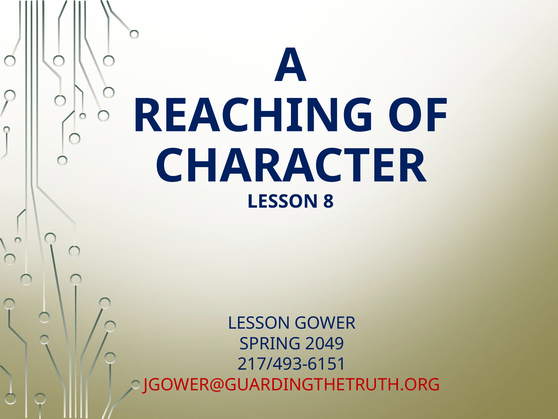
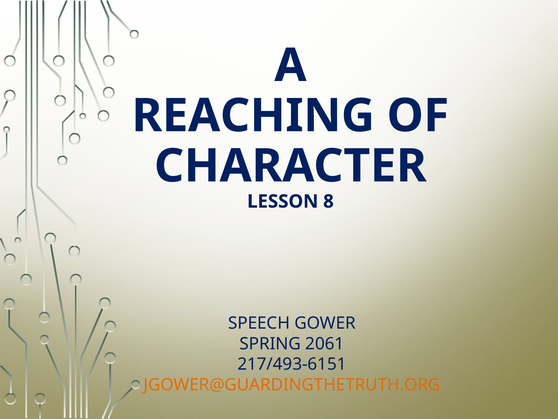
LESSON: LESSON -> SPEECH (259, 323)
2049: 2049 -> 2061 (325, 343)
JGOWER@GUARDINGTHETRUTH.ORG colour: red -> orange (292, 384)
